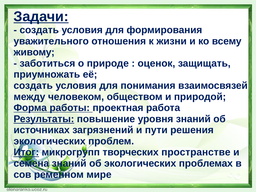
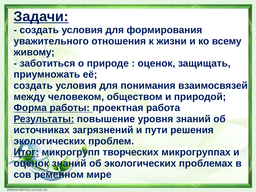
пространстве: пространстве -> микрогруппах (196, 152)
семена: семена -> оценок (31, 163)
